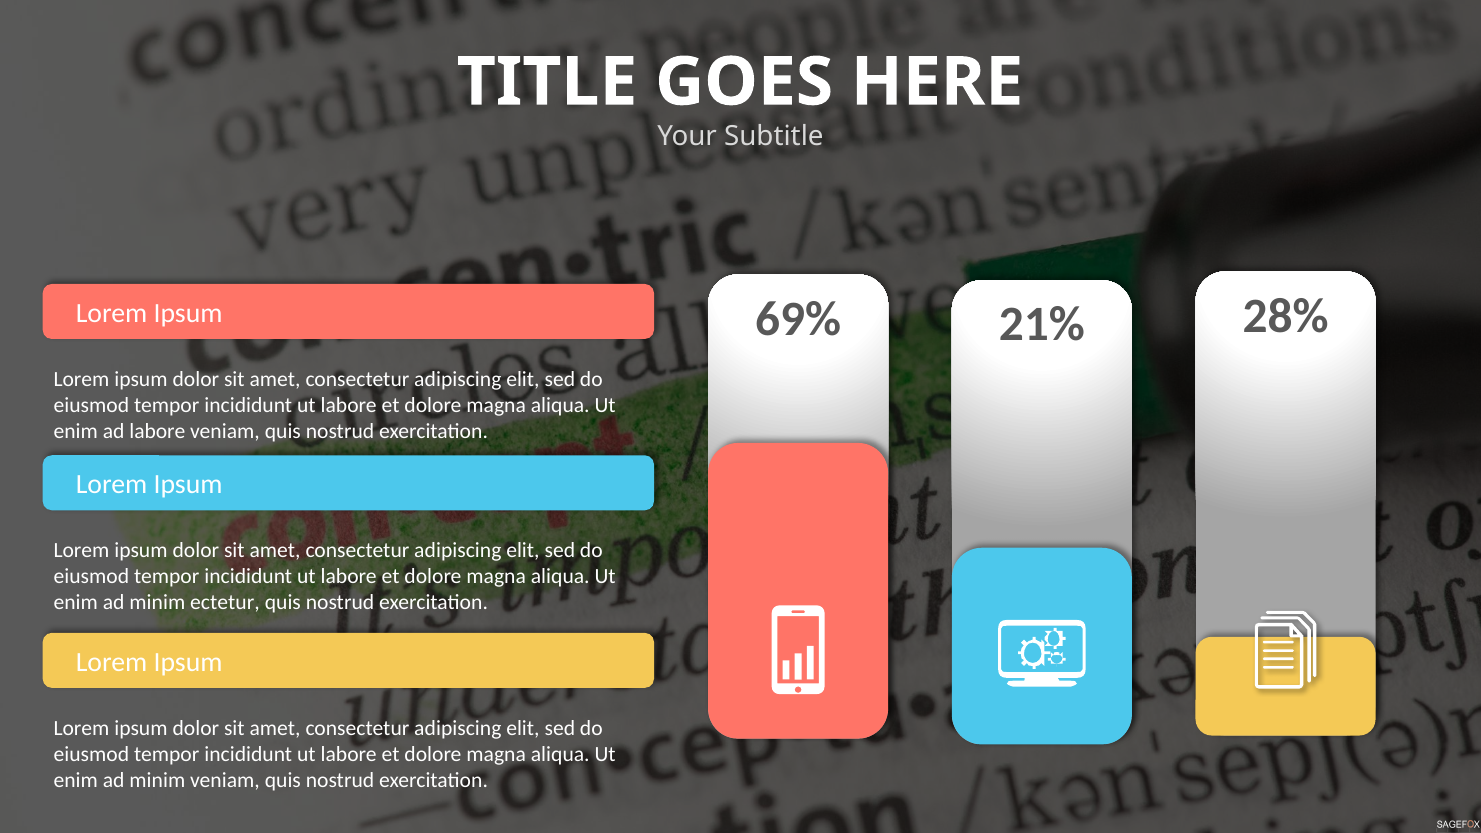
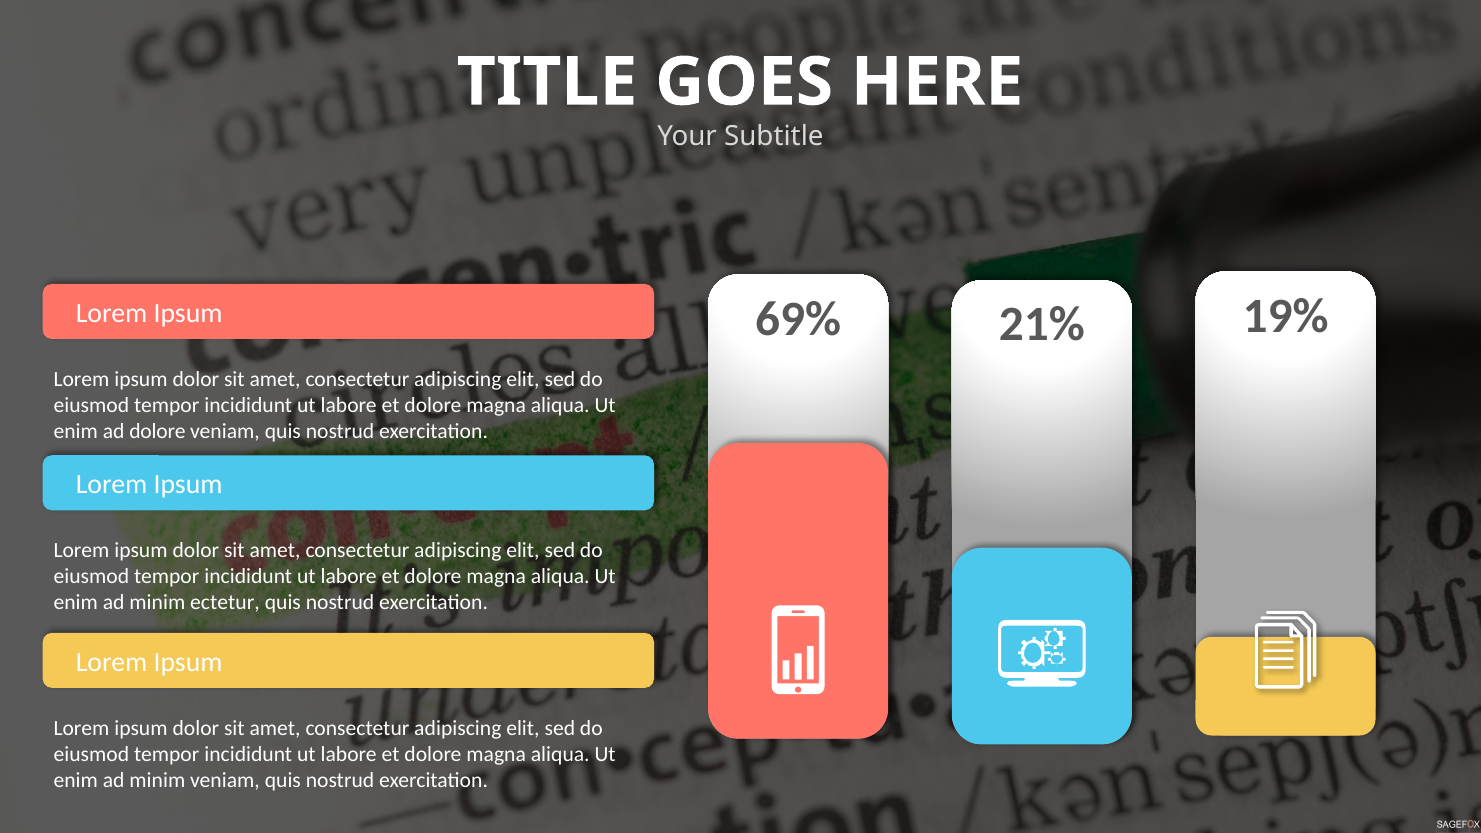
28%: 28% -> 19% (1286, 316)
ad labore: labore -> dolore (157, 431)
